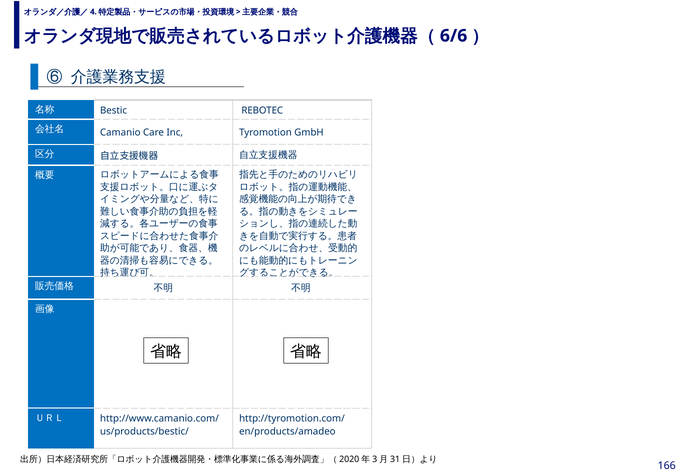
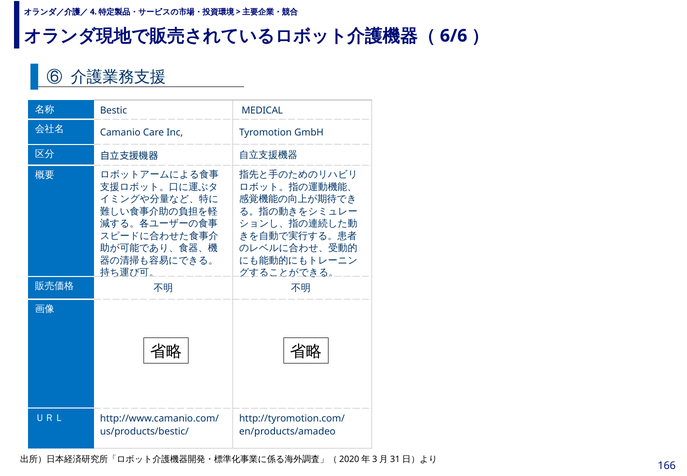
REBOTEC: REBOTEC -> MEDICAL (262, 110)
